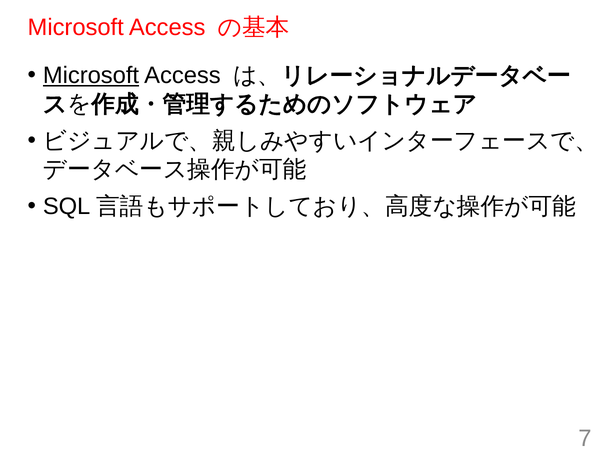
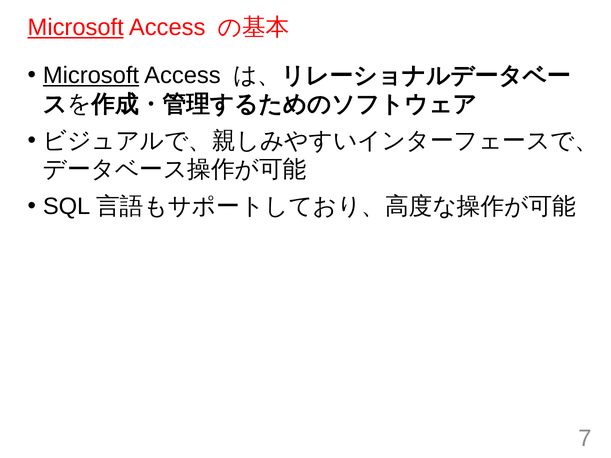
Microsoft underline: none -> present (76, 27)
